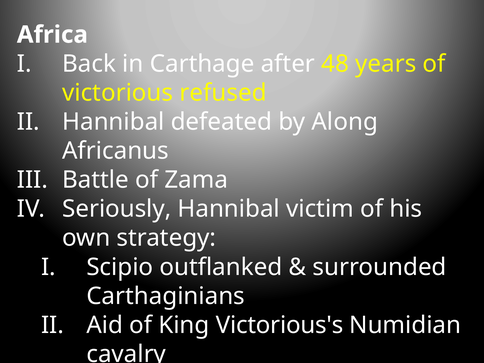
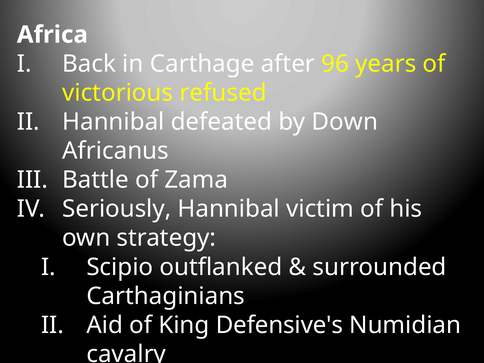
48: 48 -> 96 (335, 64)
Along: Along -> Down (345, 122)
Victorious's: Victorious's -> Defensive's (279, 325)
